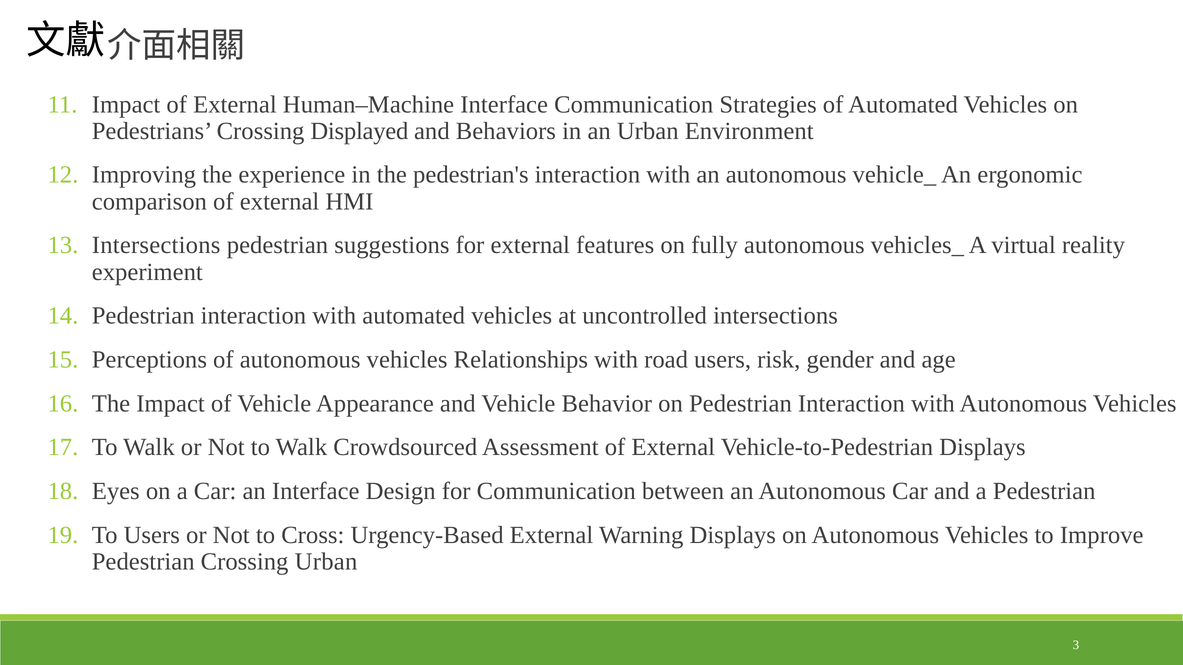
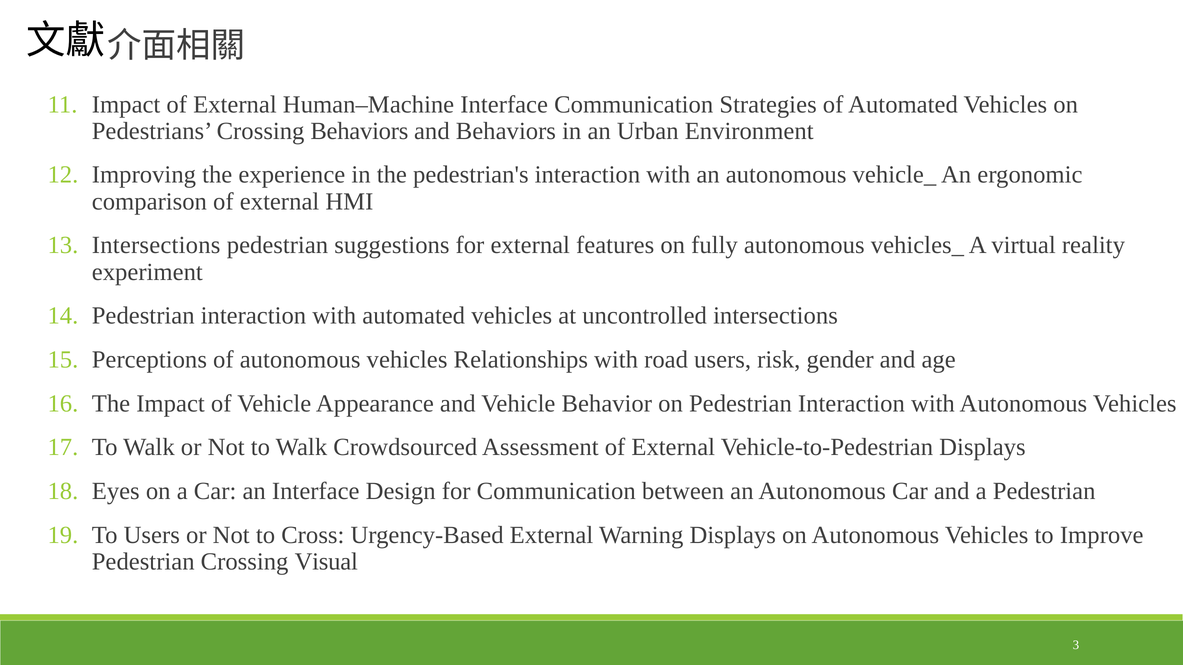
Crossing Displayed: Displayed -> Behaviors (359, 131)
Crossing Urban: Urban -> Visual (326, 562)
